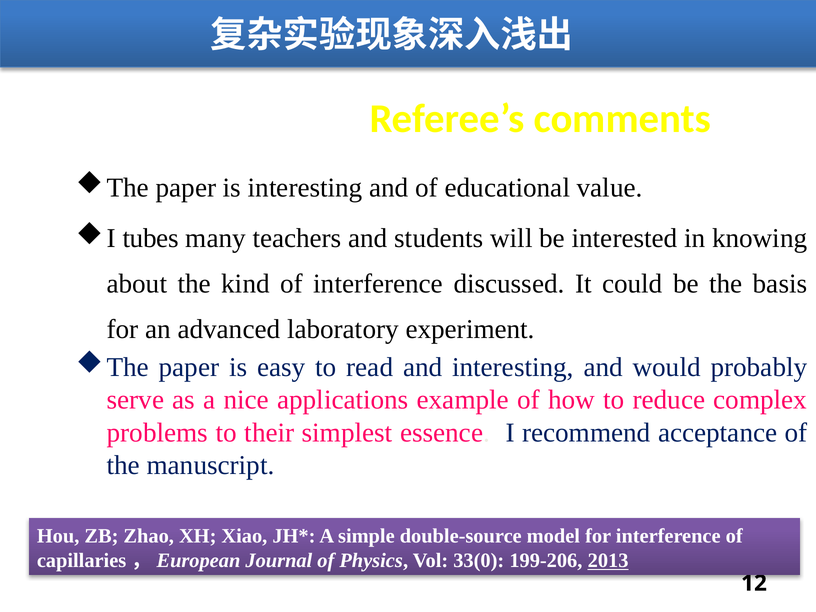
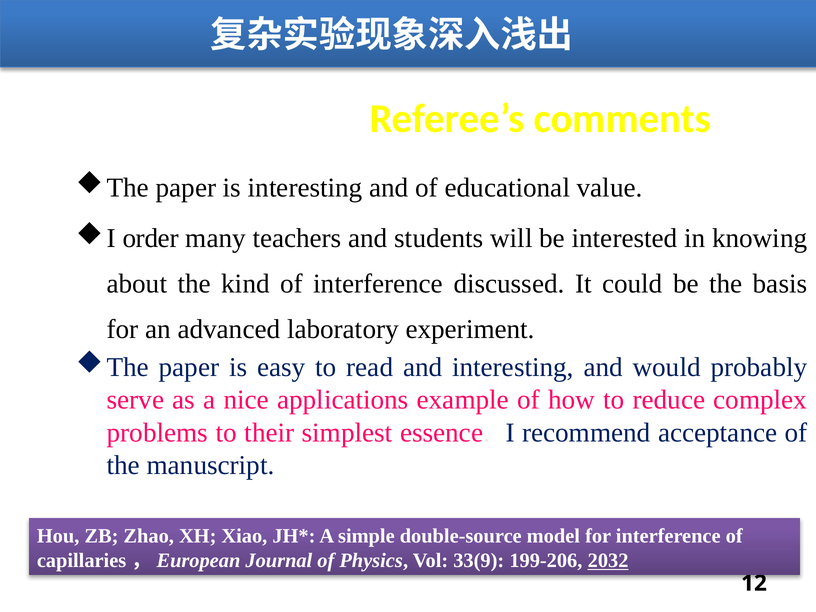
tubes: tubes -> order (151, 239)
33(0: 33(0 -> 33(9 (479, 560)
2013: 2013 -> 2032 (608, 560)
